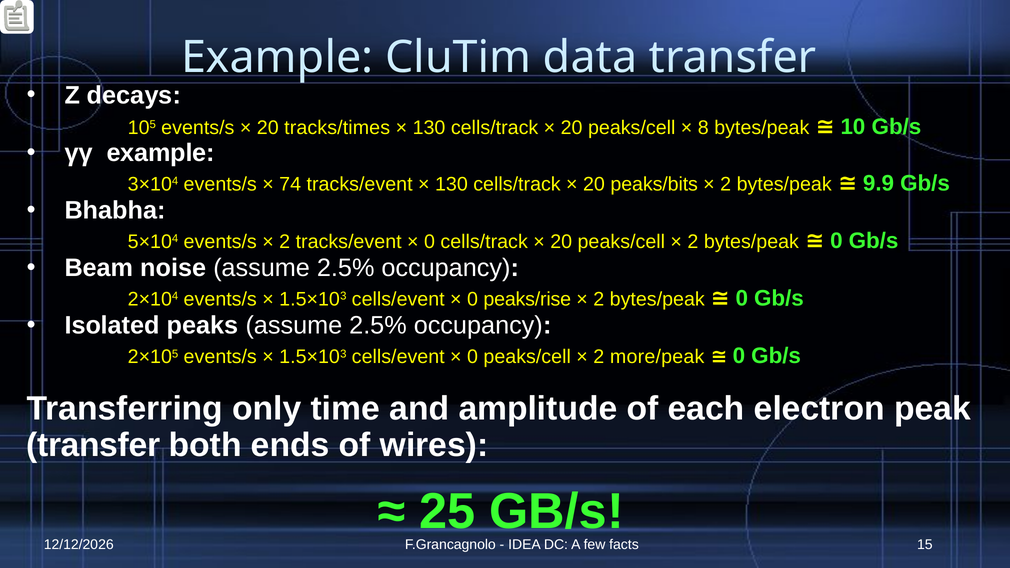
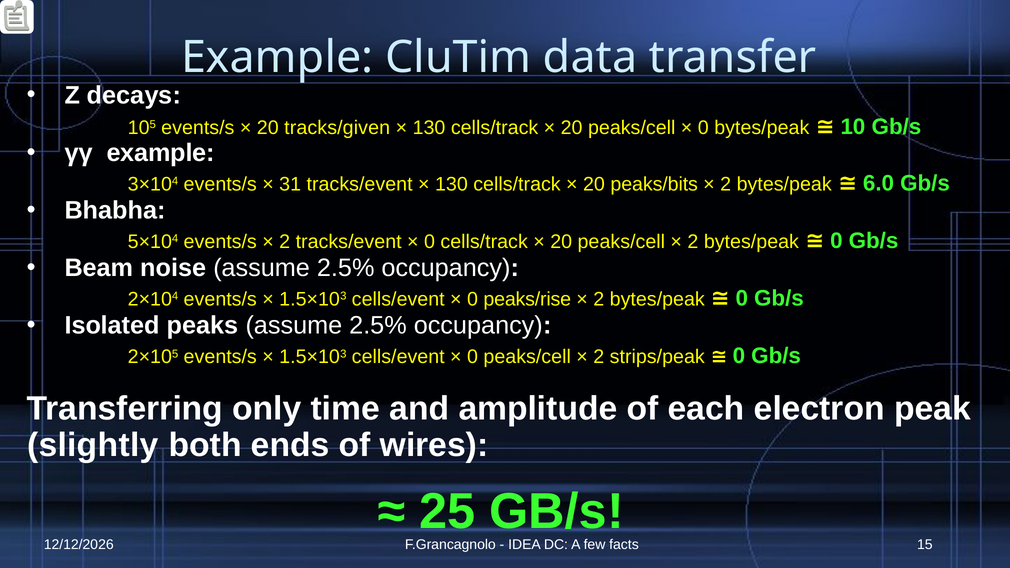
tracks/times: tracks/times -> tracks/given (337, 128)
8: 8 -> 0 (703, 128)
74: 74 -> 31 (290, 184)
9.9: 9.9 -> 6.0 (879, 183)
more/peak: more/peak -> strips/peak (657, 357)
transfer: transfer -> slightly (93, 445)
